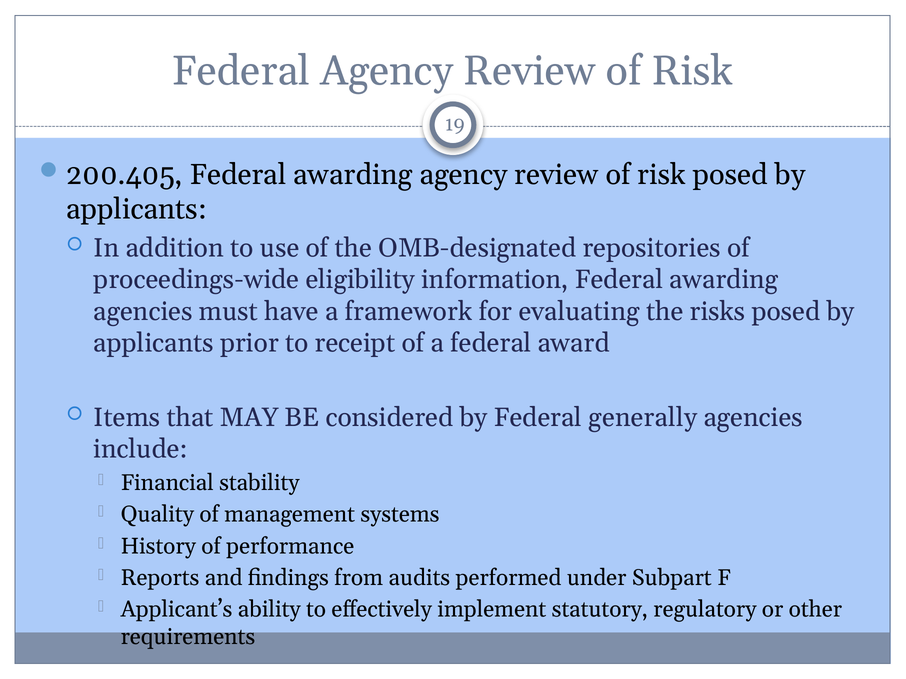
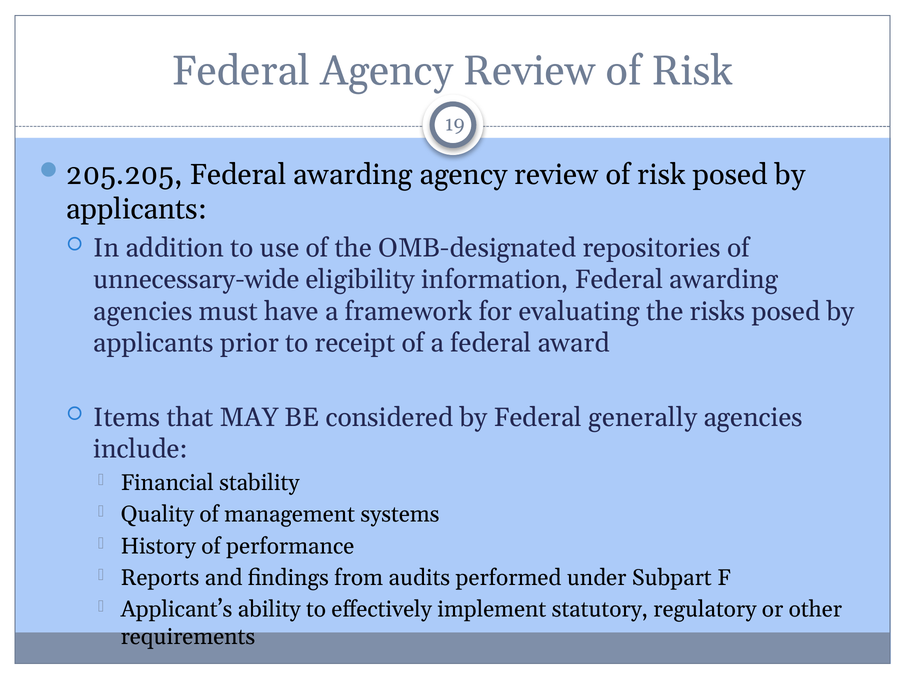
200.405: 200.405 -> 205.205 (124, 175)
proceedings-wide: proceedings-wide -> unnecessary-wide (196, 280)
